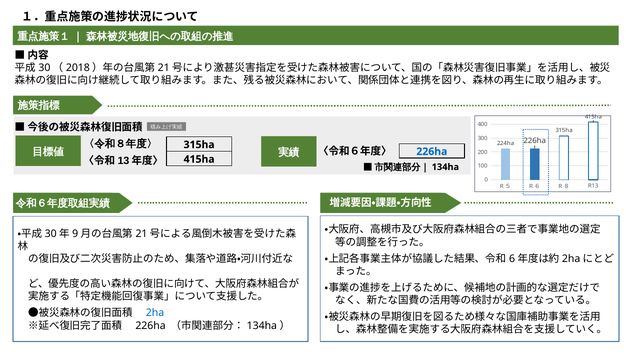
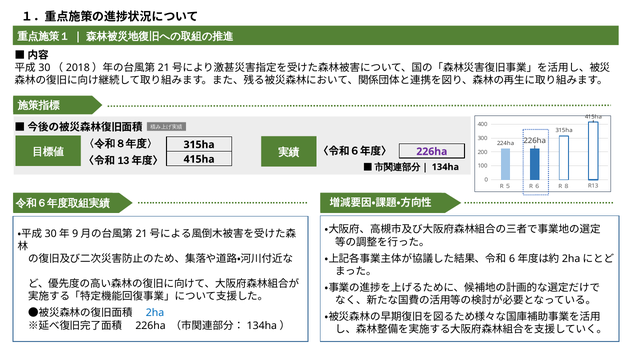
226ha colour: blue -> purple (432, 152)
